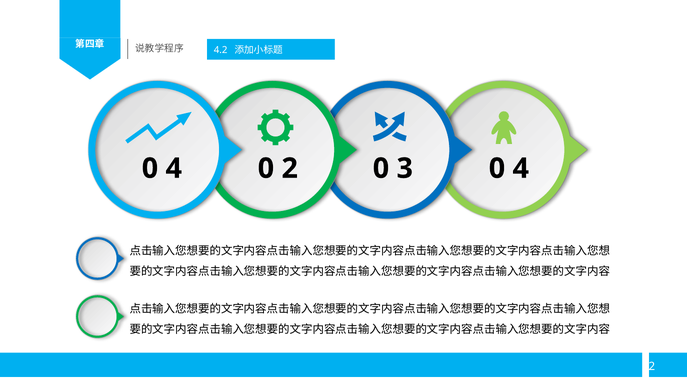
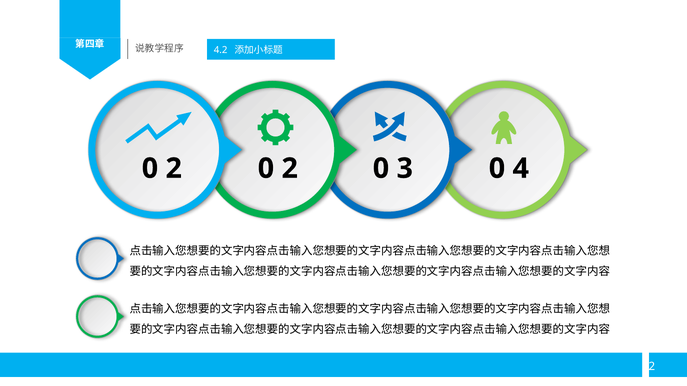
4: 4 -> 2 (174, 169)
